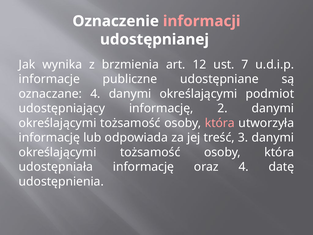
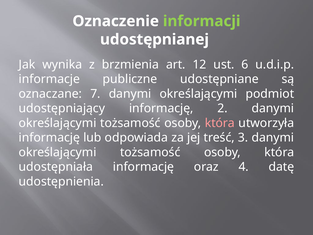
informacji colour: pink -> light green (202, 21)
7: 7 -> 6 (245, 64)
oznaczane 4: 4 -> 7 (95, 94)
